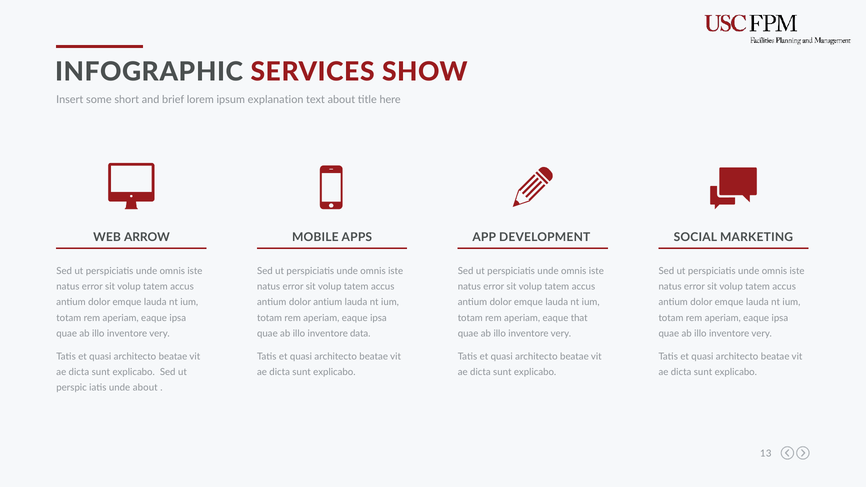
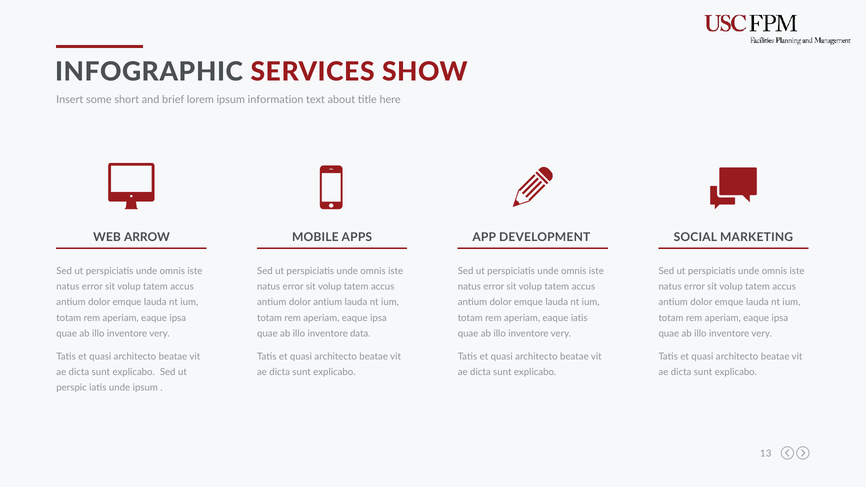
explanation: explanation -> information (276, 99)
eaque that: that -> iatis (579, 318)
unde about: about -> ipsum (145, 388)
